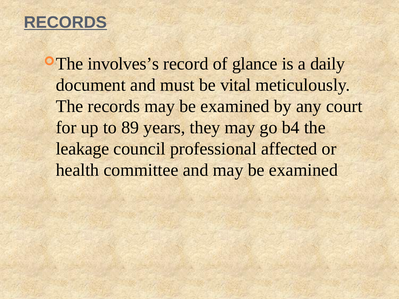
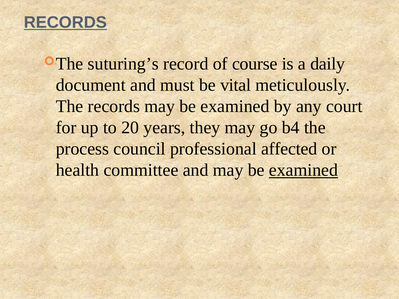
involves’s: involves’s -> suturing’s (123, 64)
glance: glance -> course (255, 64)
89: 89 -> 20 (130, 128)
leakage: leakage -> process (82, 149)
examined underline: none -> present (303, 170)
